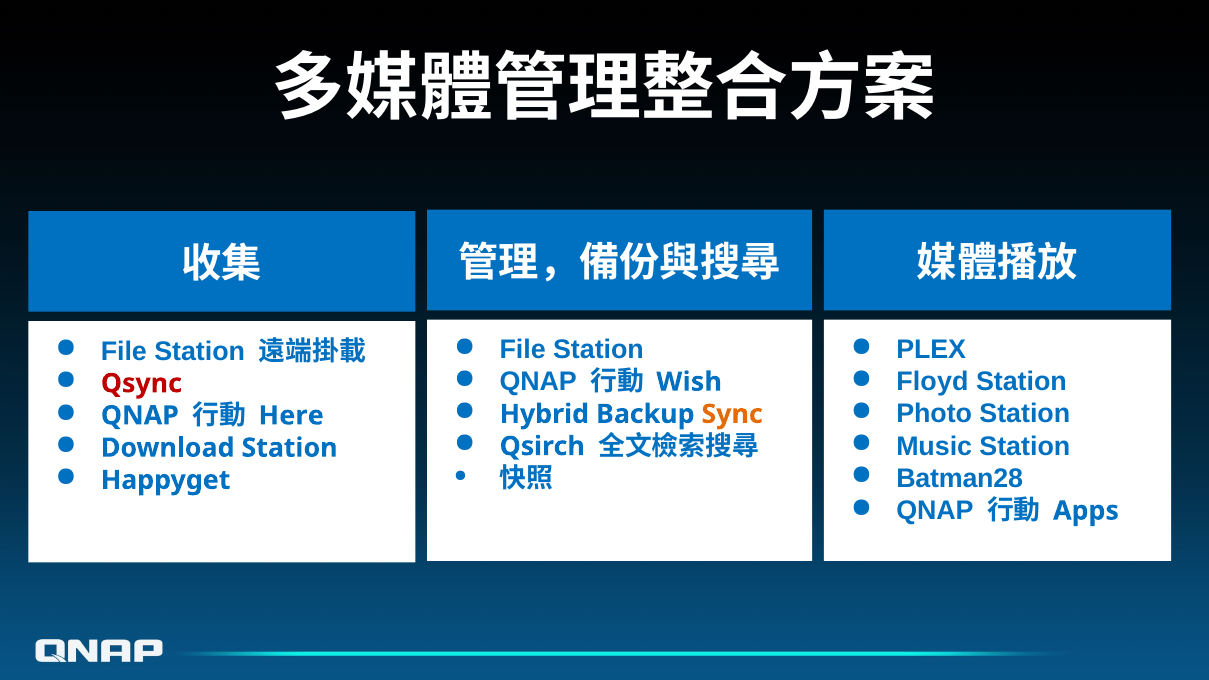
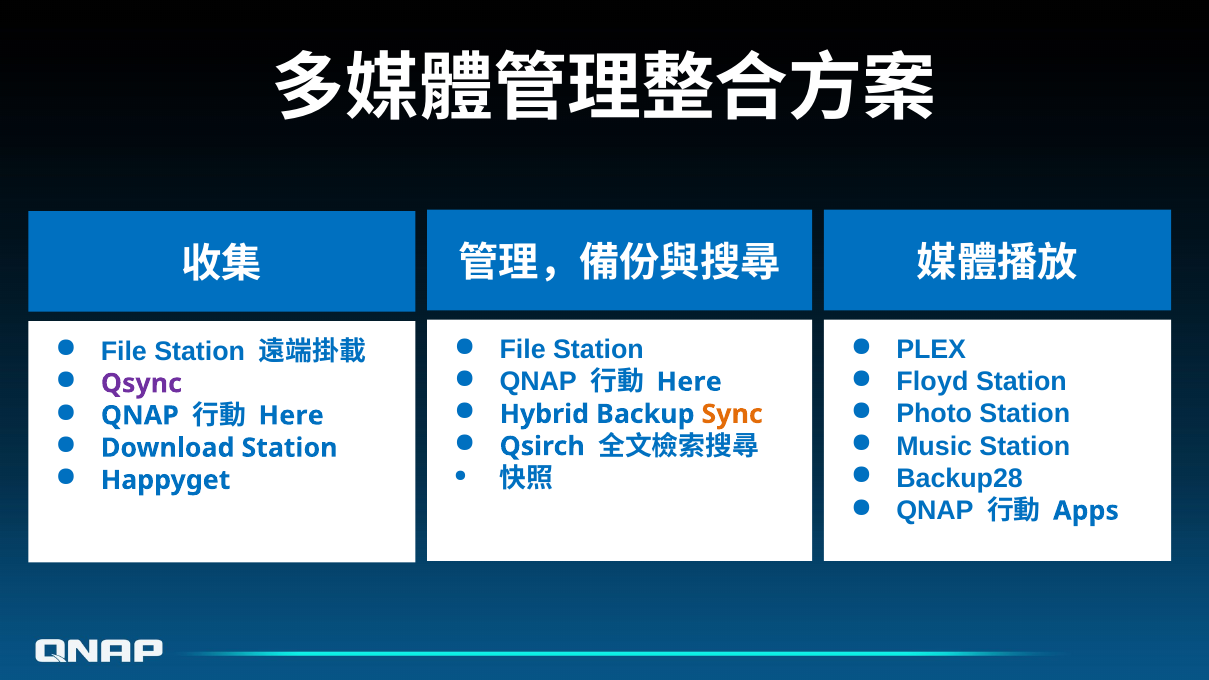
Wish: Wish -> Here (689, 382)
Qsync colour: red -> purple (141, 383)
Batman28: Batman28 -> Backup28 (960, 479)
